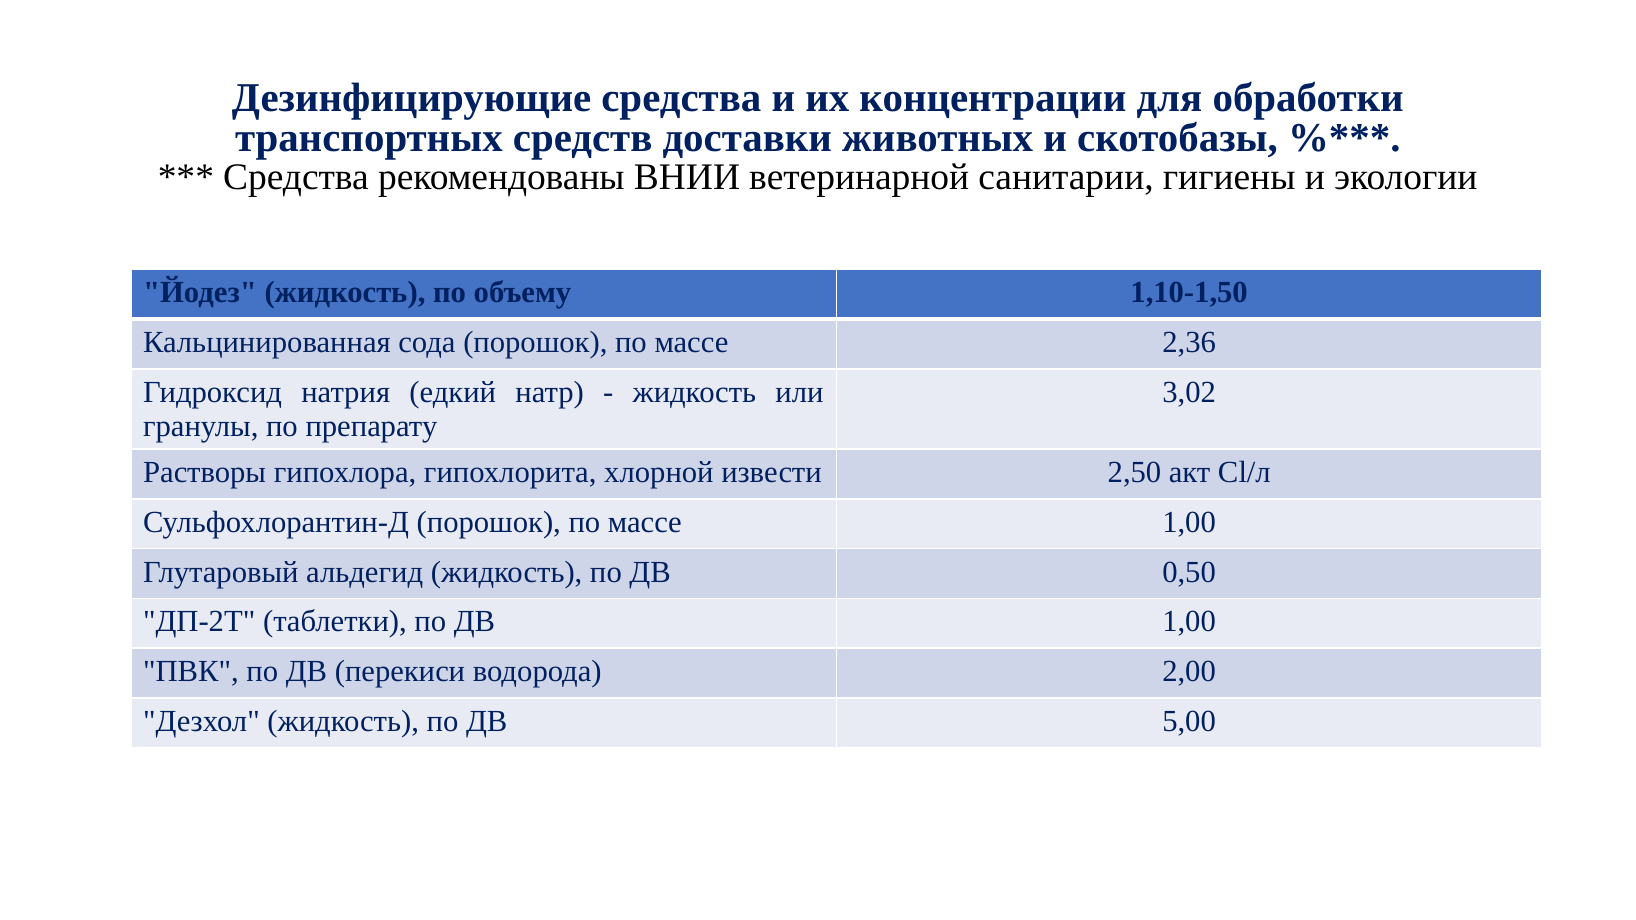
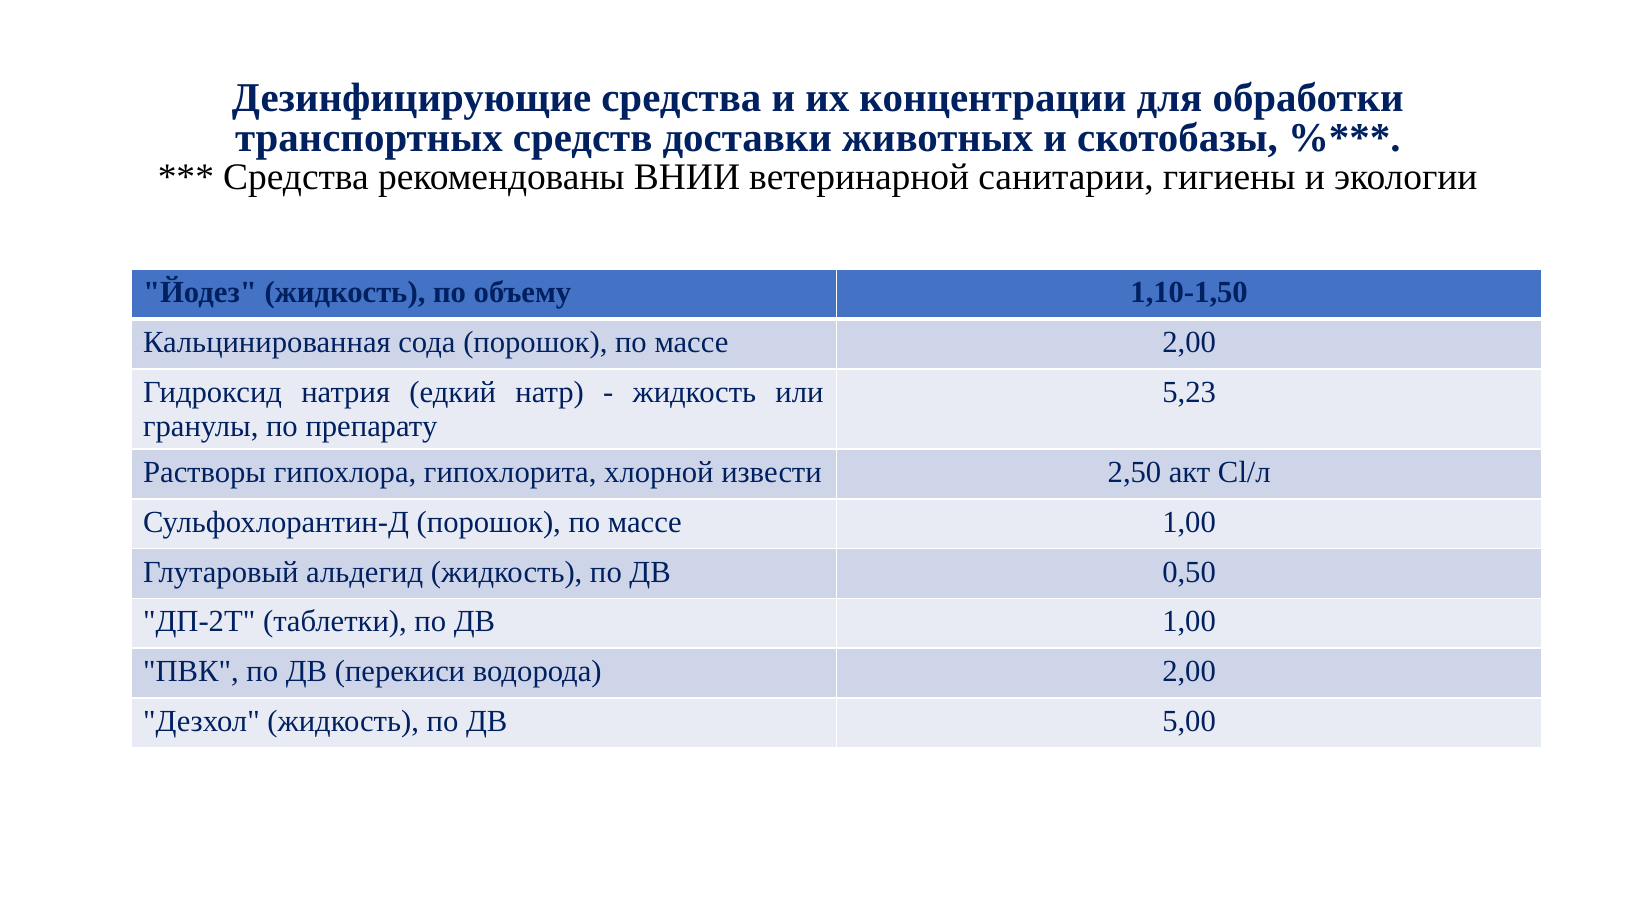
массе 2,36: 2,36 -> 2,00 (1189, 343)
3,02: 3,02 -> 5,23 (1189, 392)
